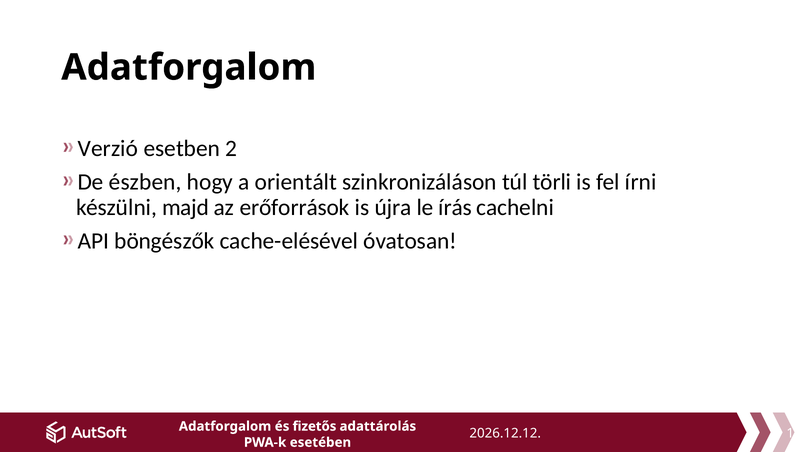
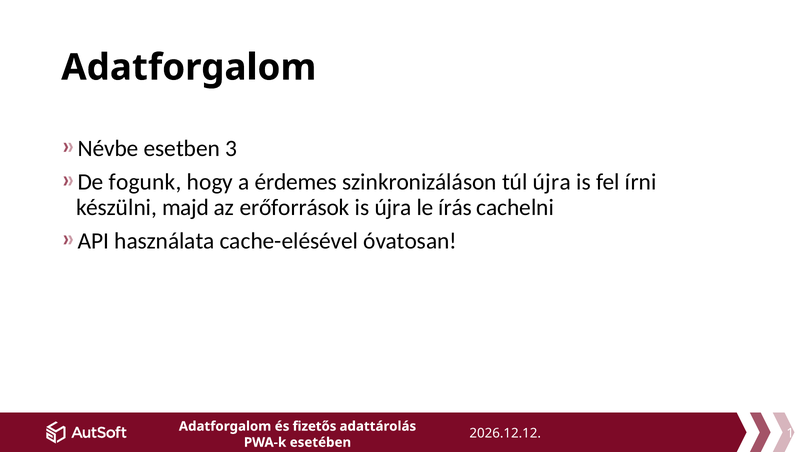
Verzió: Verzió -> Névbe (108, 148)
2: 2 -> 3 (231, 148)
észben: észben -> fogunk (145, 182)
orientált: orientált -> érdemes (296, 182)
túl törli: törli -> újra (552, 182)
böngészők: böngészők -> használata (164, 241)
